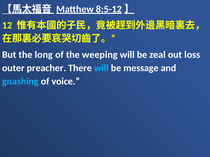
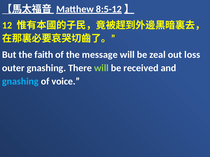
long: long -> faith (44, 55)
weeping: weeping -> message (100, 55)
outer preacher: preacher -> gnashing (46, 68)
will colour: light blue -> light green (101, 68)
message: message -> received (141, 68)
